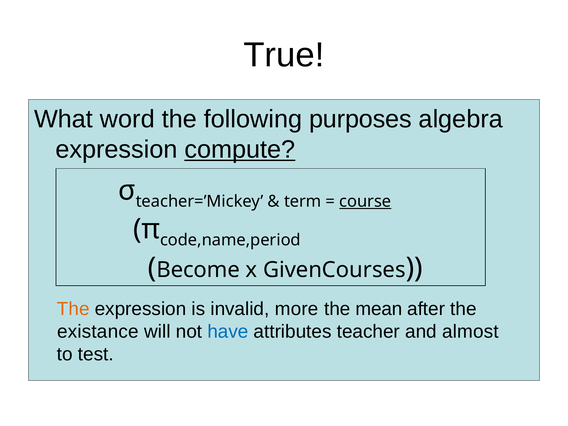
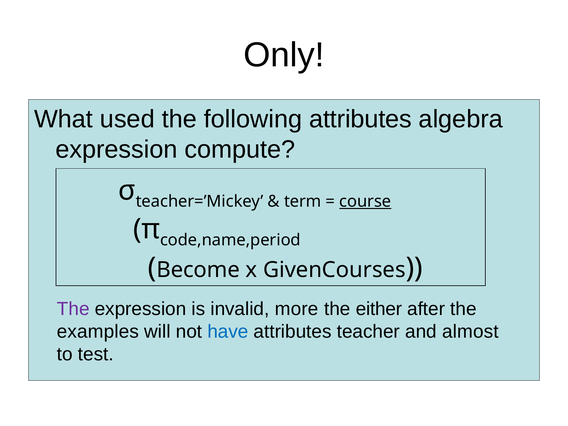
True: True -> Only (284, 55)
word: word -> used (127, 119)
following purposes: purposes -> attributes (360, 119)
compute underline: present -> none (240, 149)
The colour: orange -> purple (73, 309)
mean: mean -> either (379, 309)
existance: existance -> examples (98, 332)
